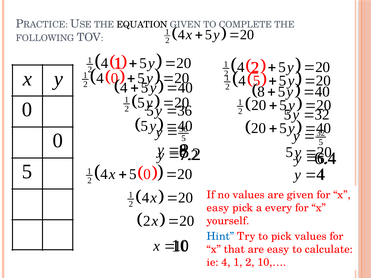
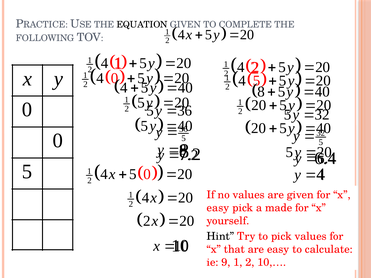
every: every -> made (279, 208)
Hint colour: blue -> black (220, 237)
ie 4: 4 -> 9 (226, 263)
